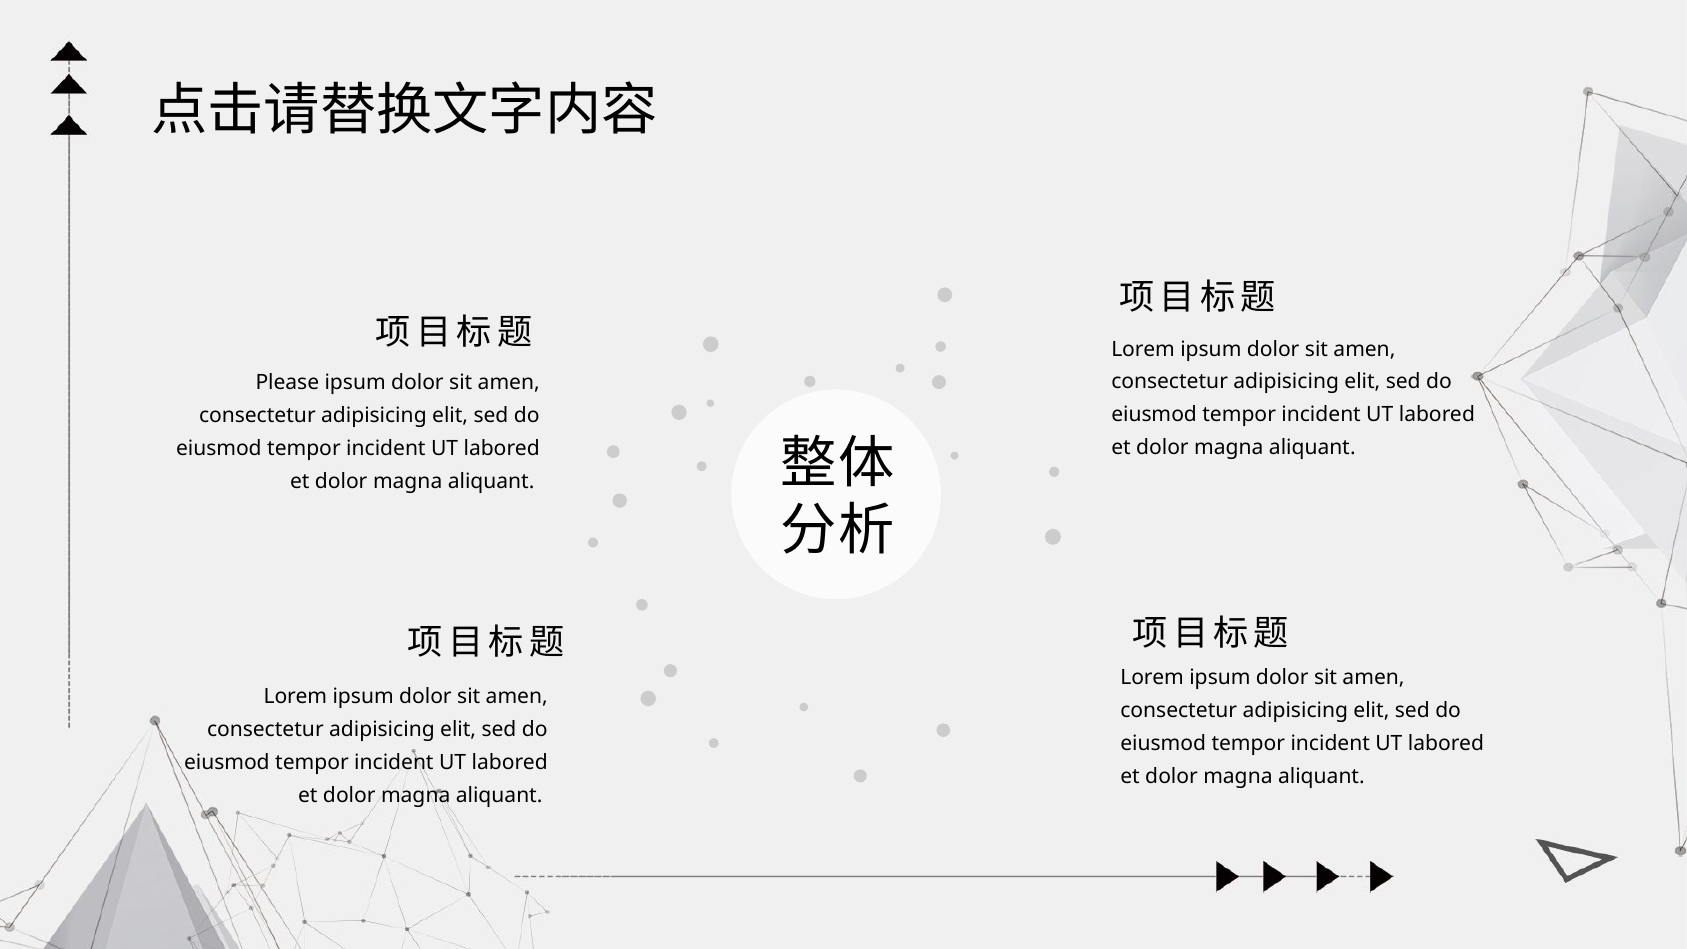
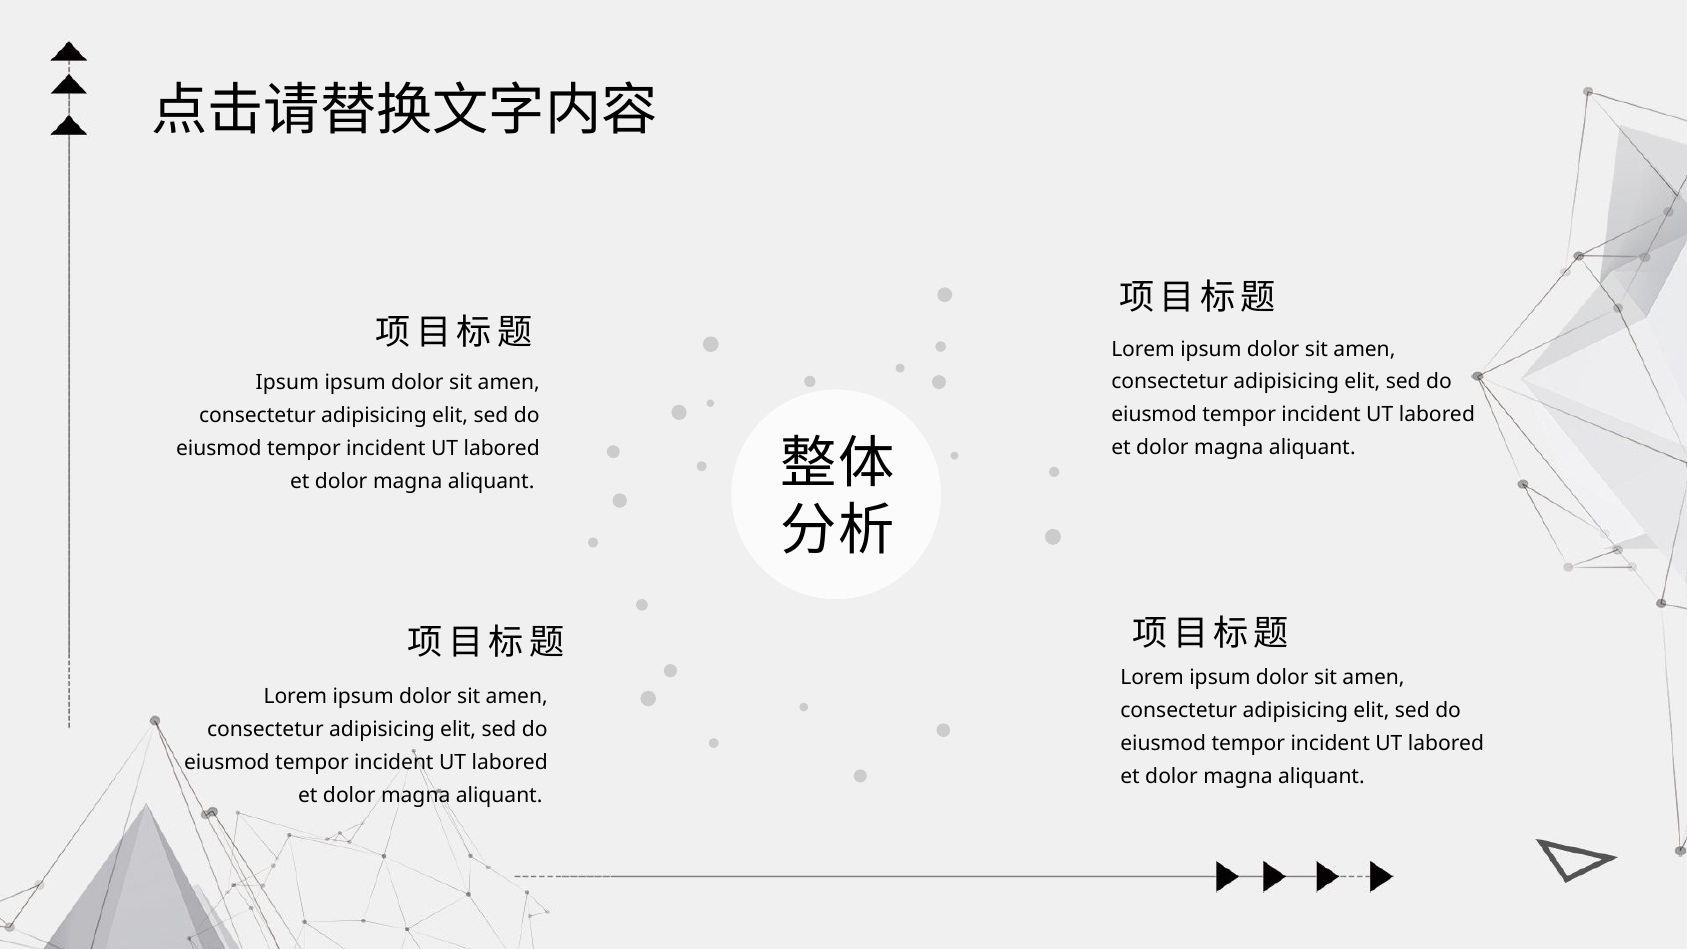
Please: Please -> Ipsum (287, 383)
